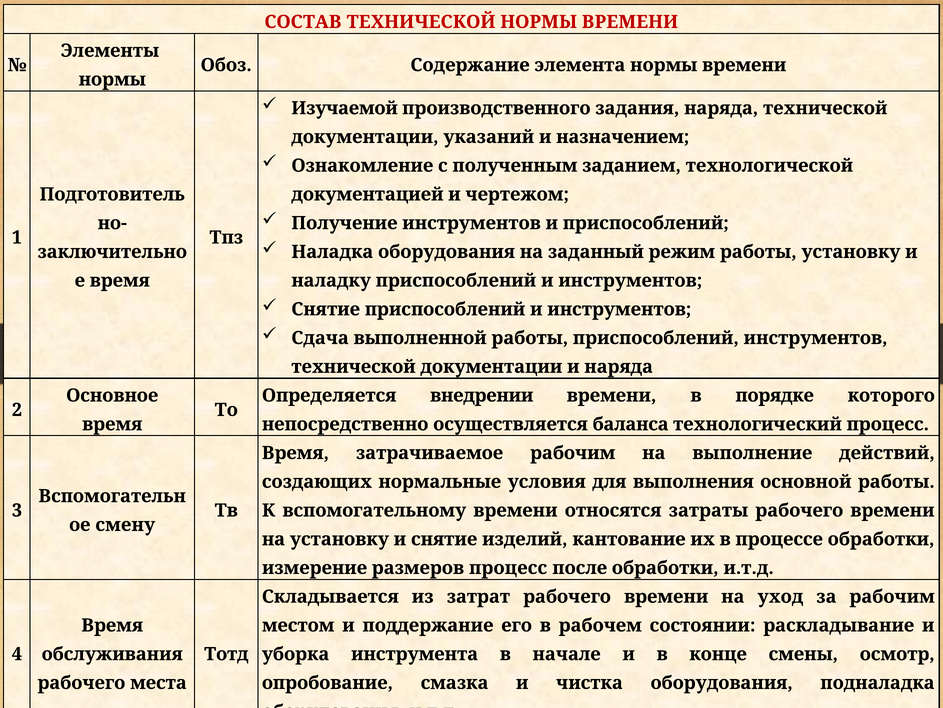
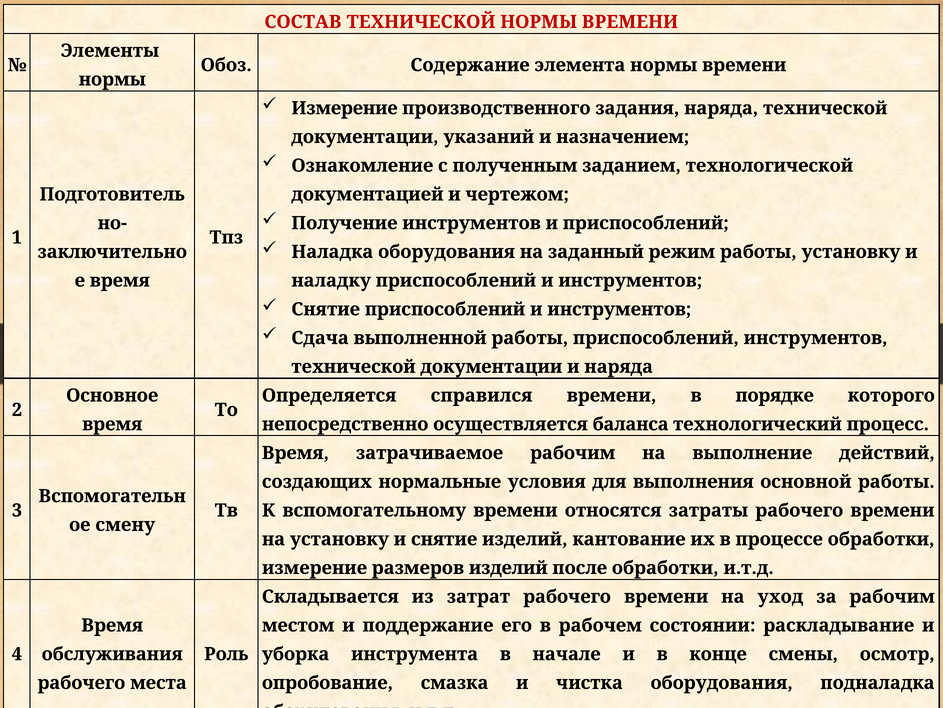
Изучаемой: Изучаемой -> Измерение (345, 108)
внедрении: внедрении -> справился (482, 395)
размеров процесс: процесс -> изделий (508, 567)
Тотд: Тотд -> Роль (226, 653)
